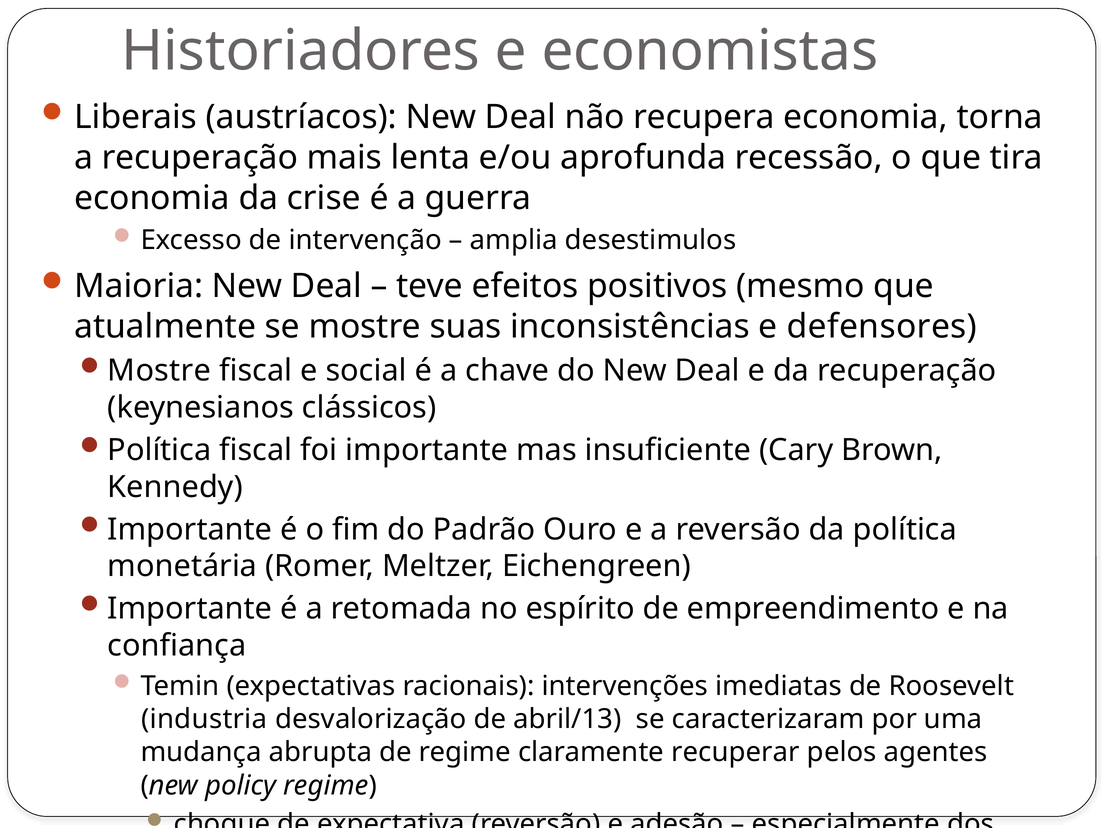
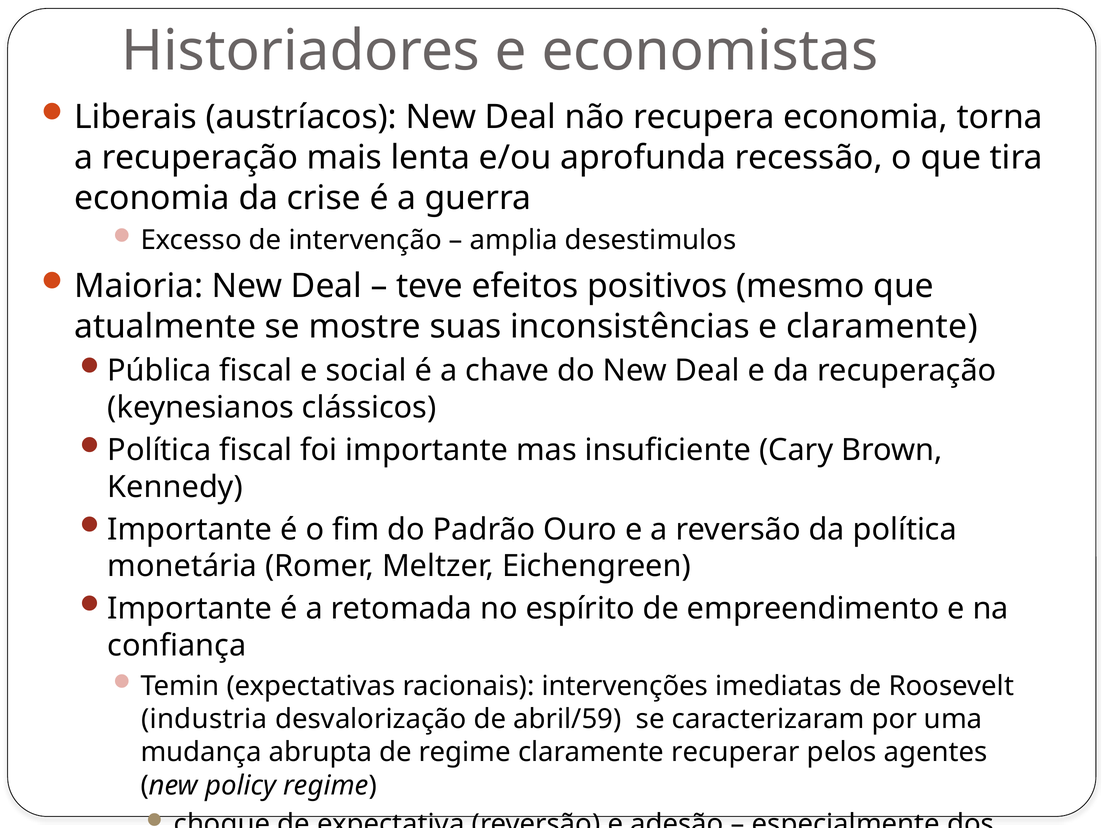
e defensores: defensores -> claramente (882, 327)
Mostre: Mostre -> Pública (159, 371)
abril/13: abril/13 -> abril/59 (567, 719)
